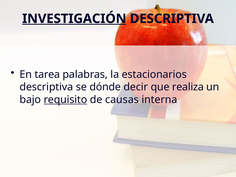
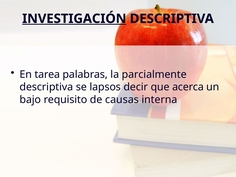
estacionarios: estacionarios -> parcialmente (154, 74)
dónde: dónde -> lapsos (105, 87)
realiza: realiza -> acerca (188, 87)
requisito underline: present -> none (65, 100)
